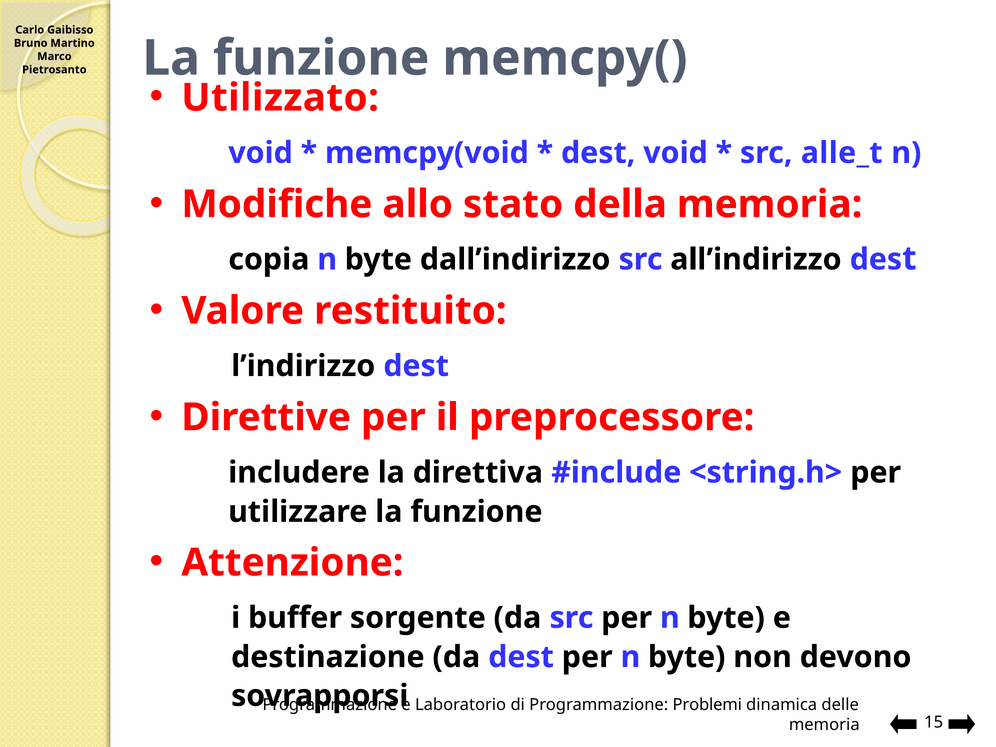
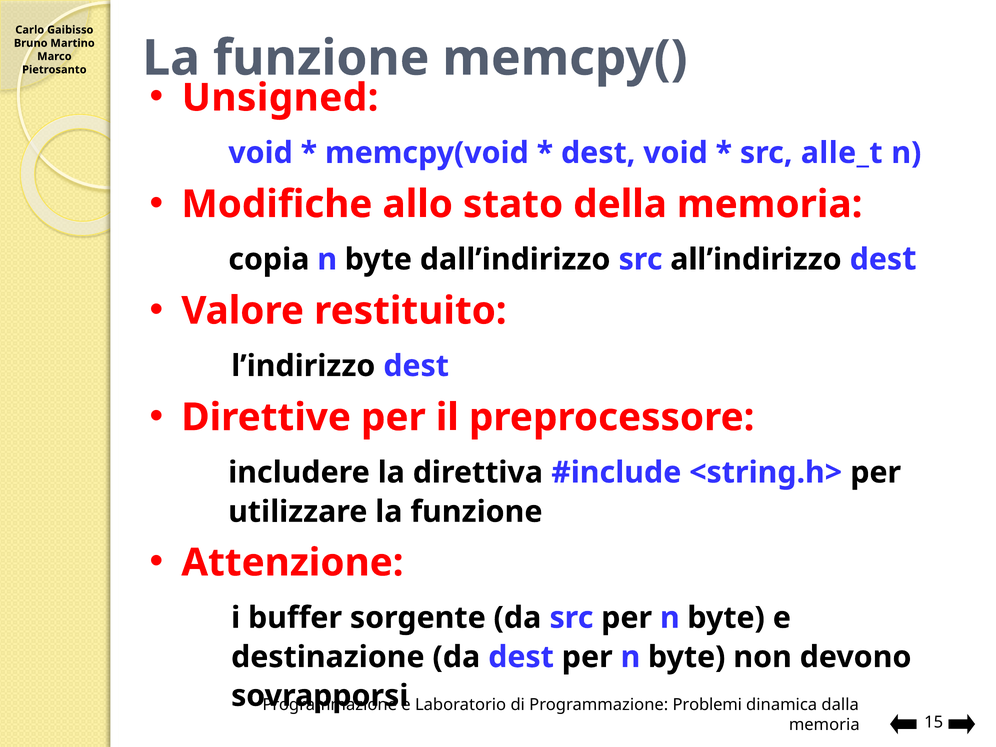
Utilizzato: Utilizzato -> Unsigned (280, 98)
delle: delle -> dalla (840, 705)
